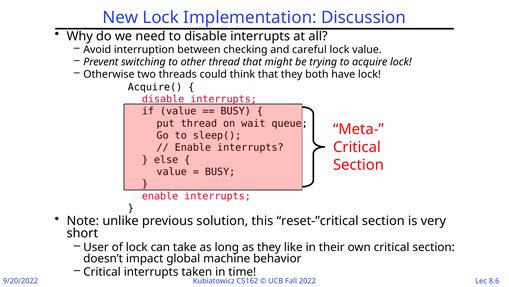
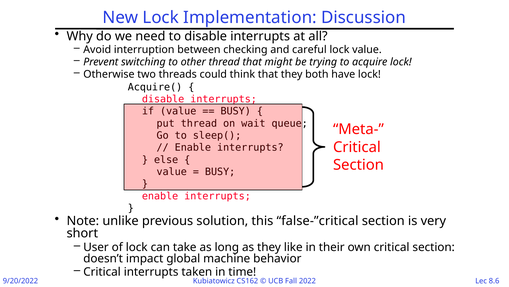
reset-”critical: reset-”critical -> false-”critical (318, 220)
